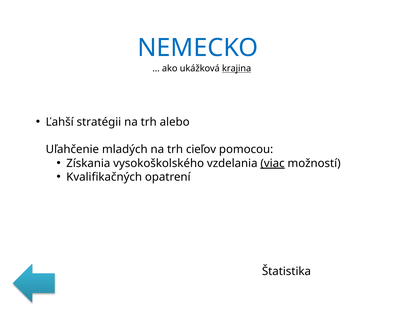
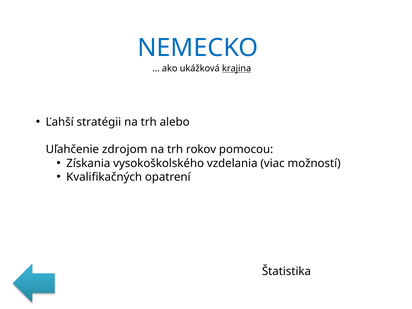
mladých: mladých -> zdrojom (125, 150)
cieľov: cieľov -> rokov (201, 150)
viac underline: present -> none (273, 163)
